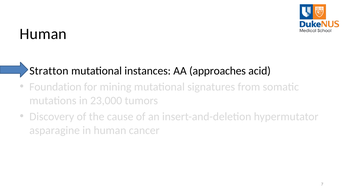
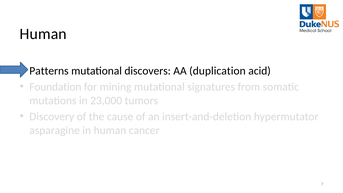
Stratton: Stratton -> Patterns (49, 71)
instances: instances -> discovers (148, 71)
approaches: approaches -> duplication (217, 71)
